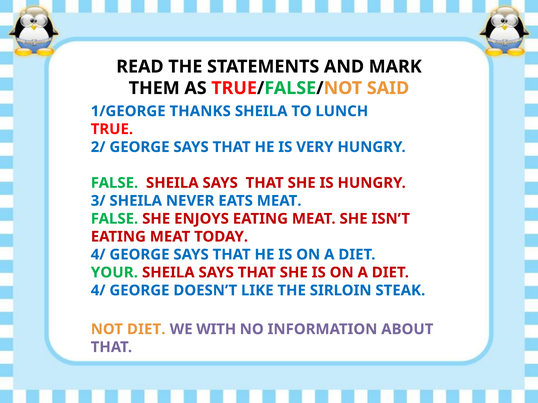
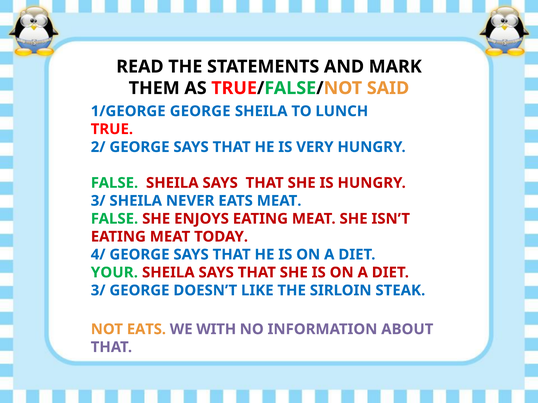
1/GEORGE THANKS: THANKS -> GEORGE (200, 111)
4/: 4/ -> 3/ (98, 291)
NOT DIET: DIET -> EATS (146, 330)
